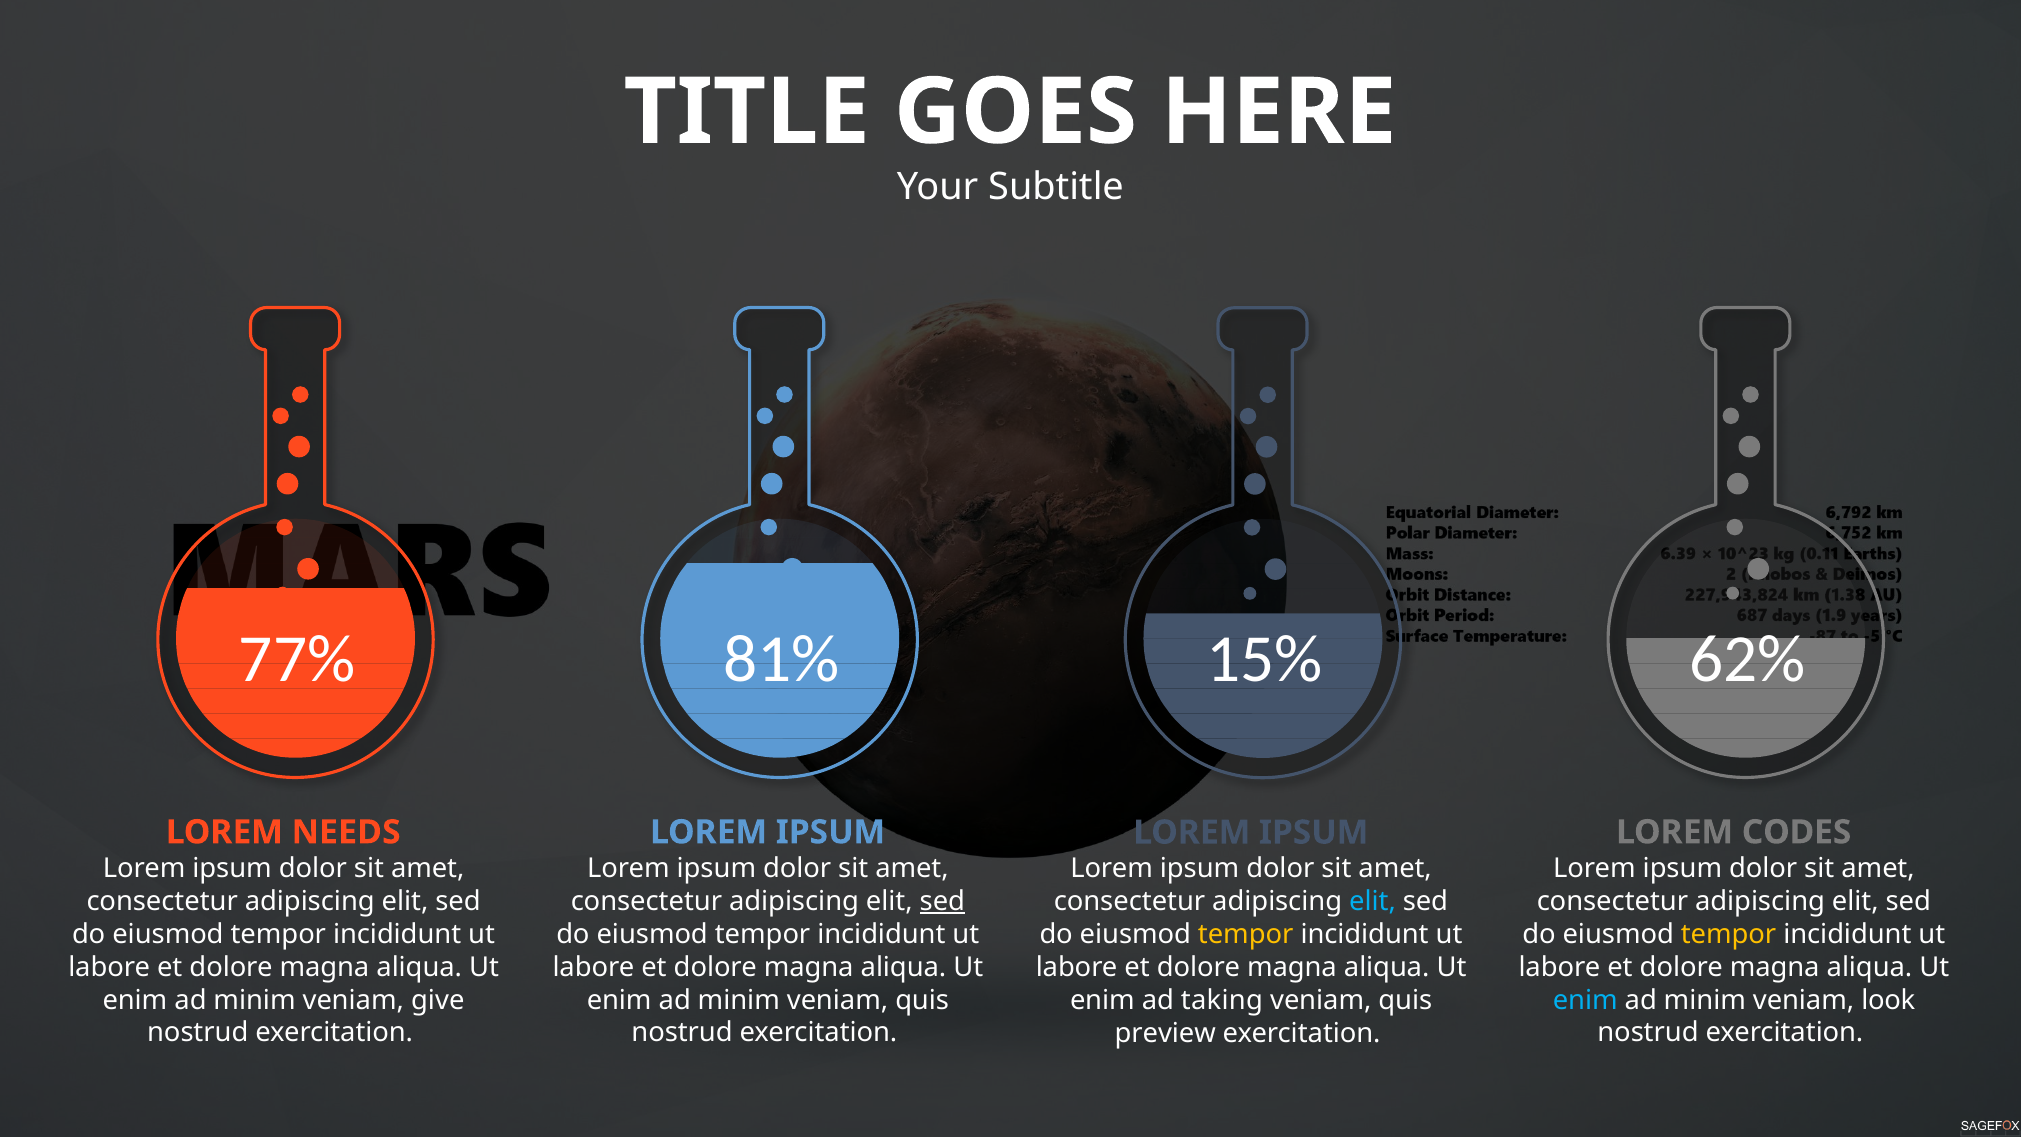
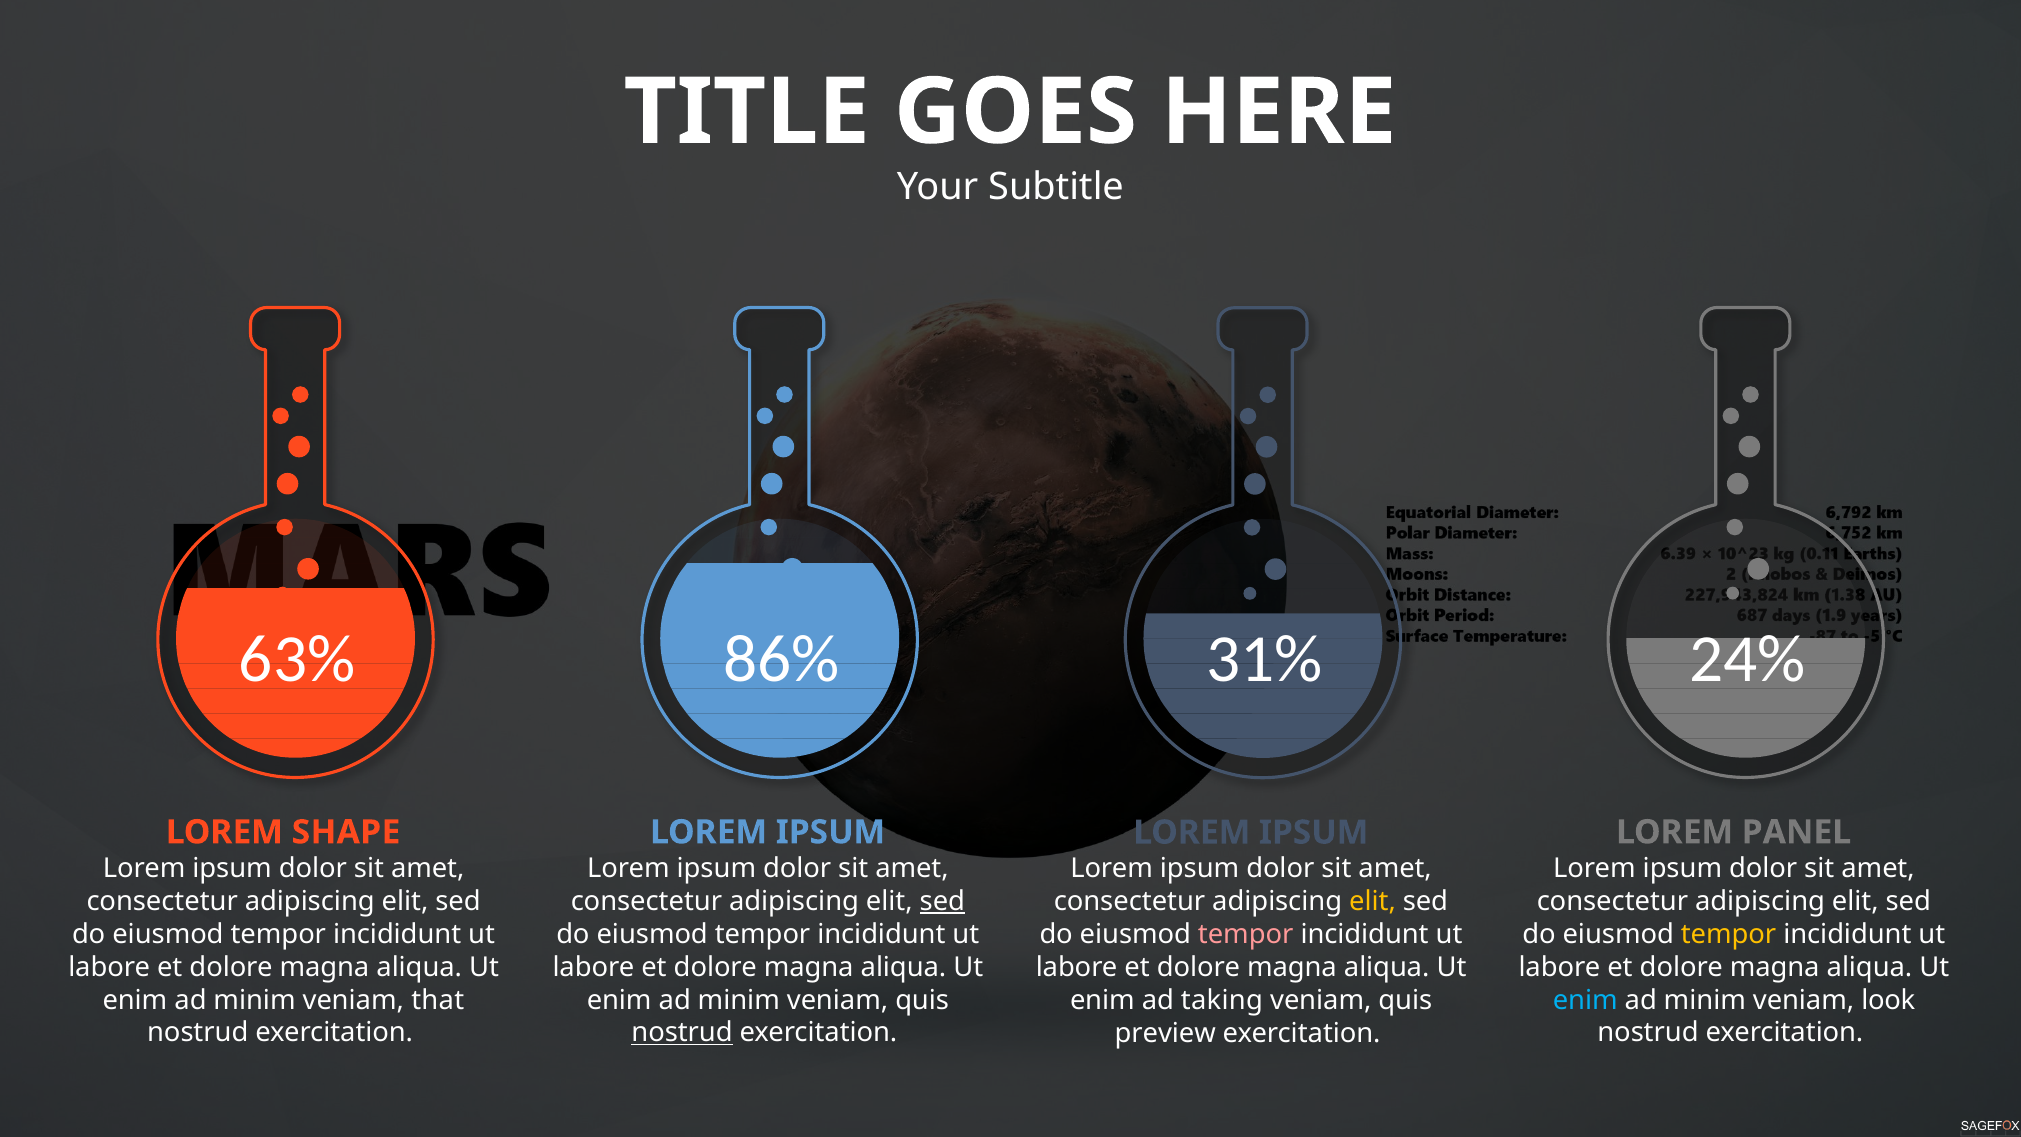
77%: 77% -> 63% (297, 659)
81%: 81% -> 86% (781, 659)
62%: 62% -> 24% (1747, 659)
15%: 15% -> 31% (1265, 659)
NEEDS: NEEDS -> SHAPE (346, 832)
CODES: CODES -> PANEL (1796, 832)
elit colour: light blue -> yellow (1373, 901)
tempor colour: yellow -> pink (1246, 934)
give: give -> that (438, 1000)
nostrud underline: none -> present (682, 1033)
